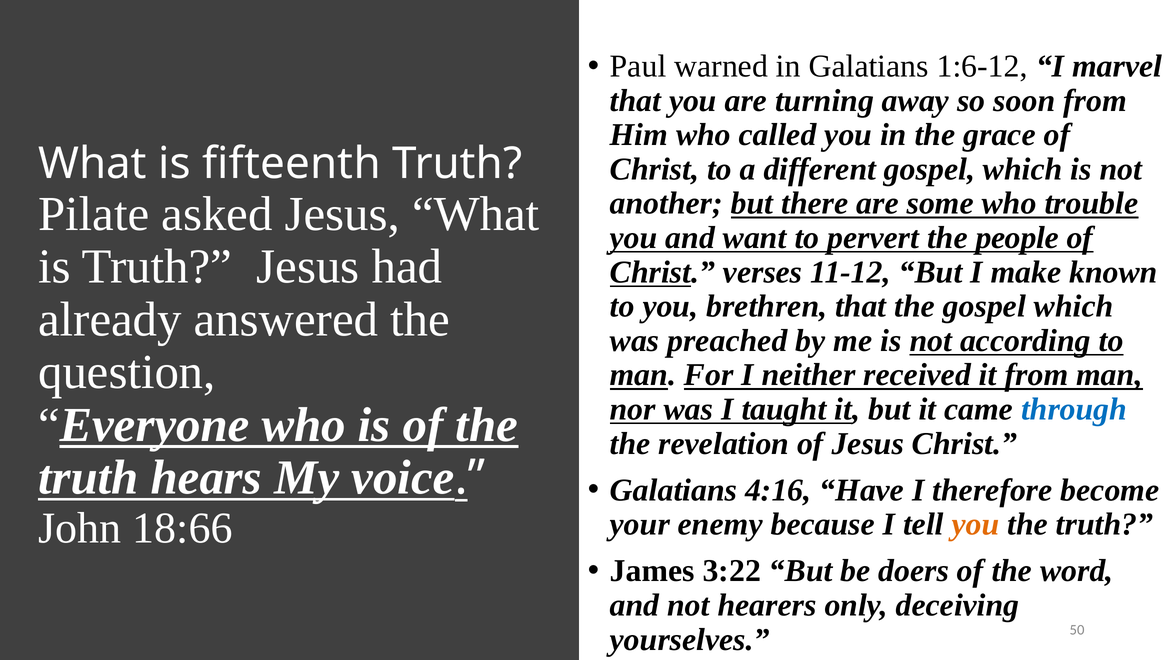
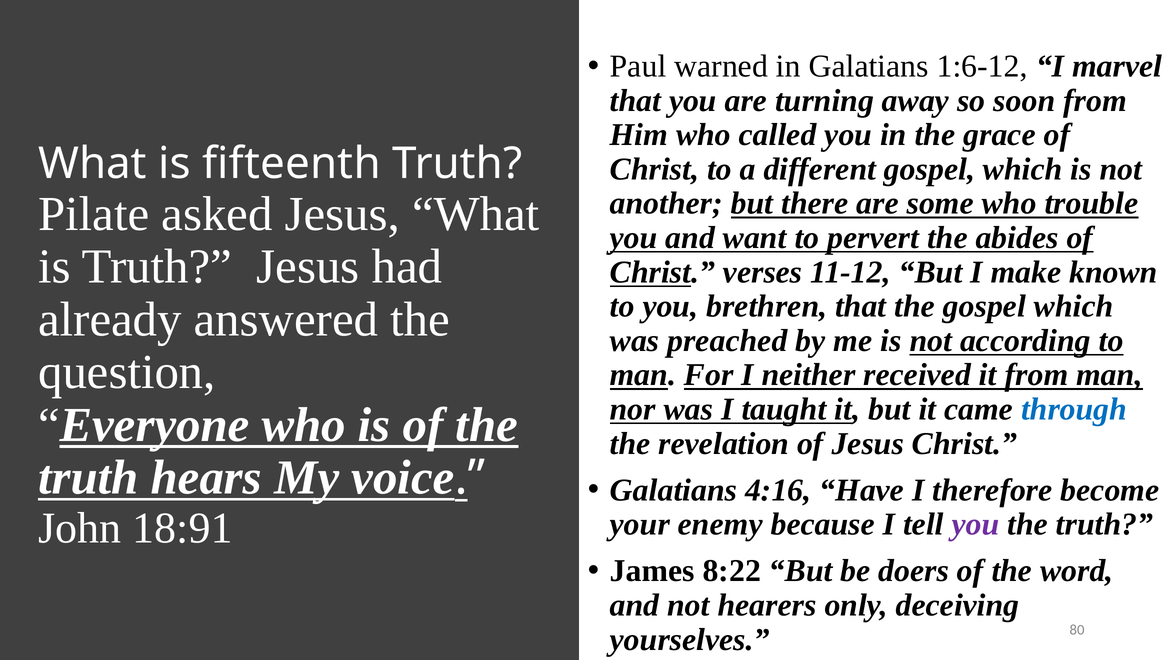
people: people -> abides (1017, 238)
18:66: 18:66 -> 18:91 (182, 528)
you colour: orange -> purple (976, 525)
3:22: 3:22 -> 8:22 (732, 571)
50: 50 -> 80 (1077, 631)
